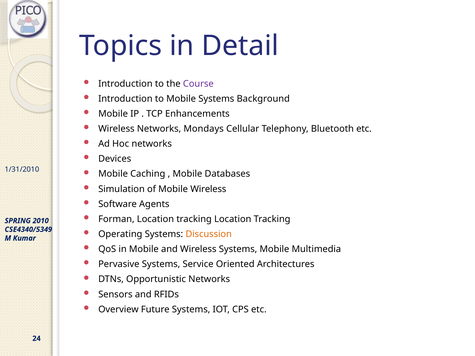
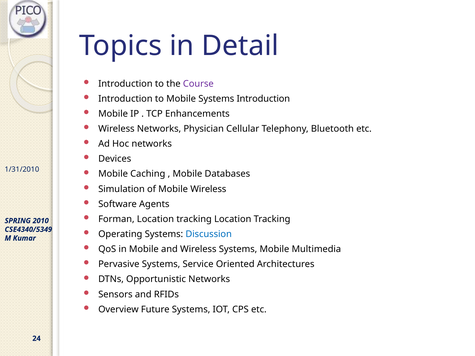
Systems Background: Background -> Introduction (263, 99)
Mondays: Mondays -> Physician (204, 129)
Discussion colour: orange -> blue (209, 234)
